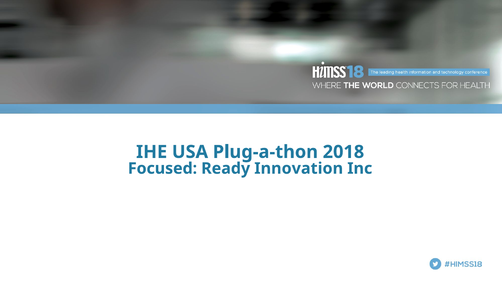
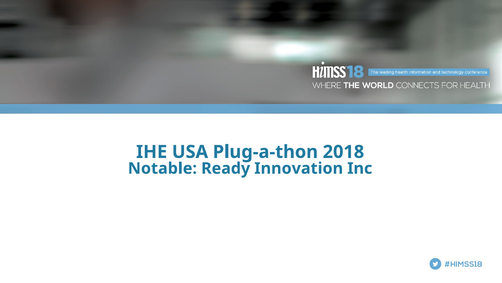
Focused: Focused -> Notable (162, 168)
